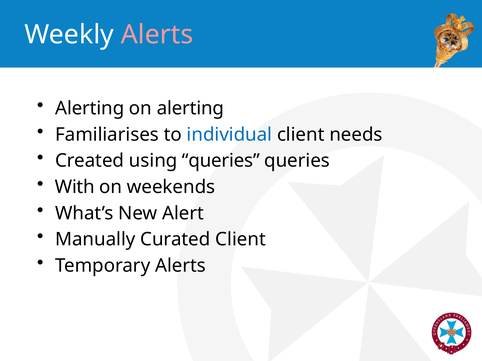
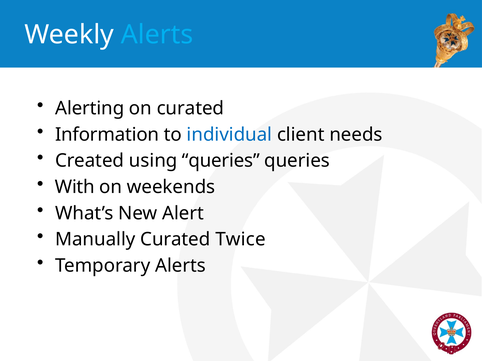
Alerts colour: pink -> light blue (157, 35)
on alerting: alerting -> curated (190, 108)
Familiarises: Familiarises -> Information (107, 135)
Curated Client: Client -> Twice (241, 240)
